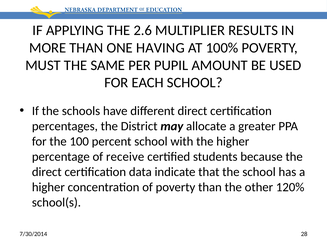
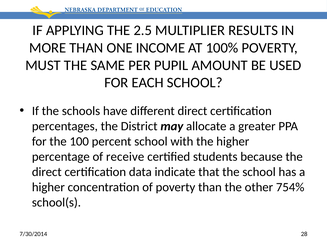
2.6: 2.6 -> 2.5 (143, 30)
HAVING: HAVING -> INCOME (161, 48)
120%: 120% -> 754% (290, 187)
